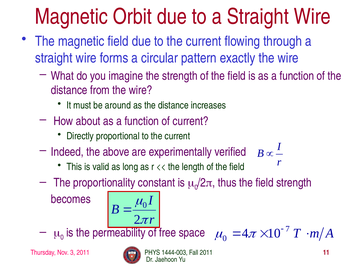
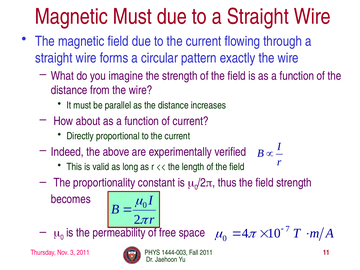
Magnetic Orbit: Orbit -> Must (132, 17)
around: around -> parallel (118, 105)
